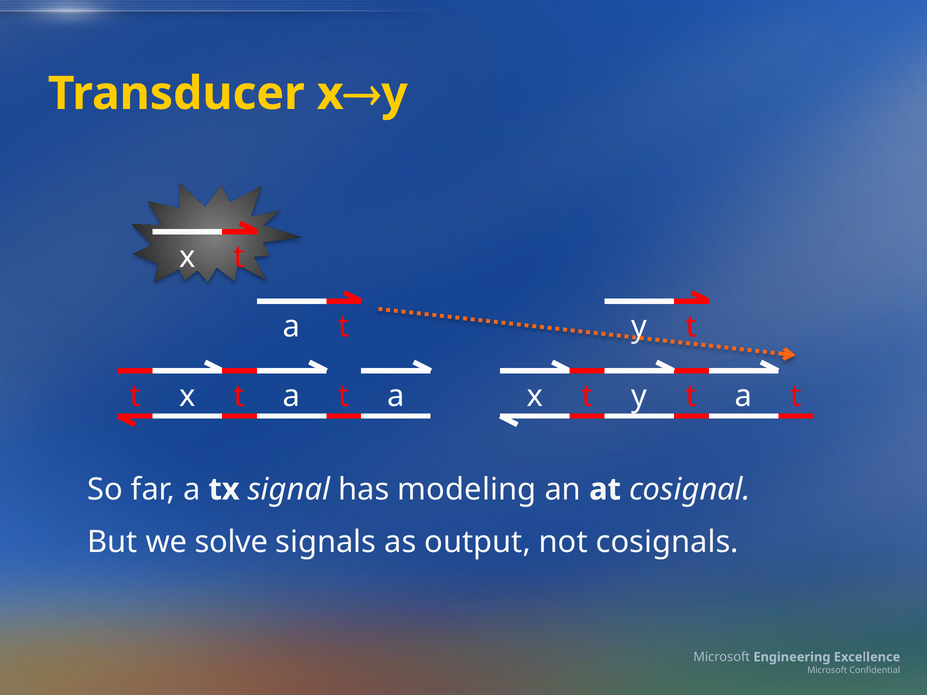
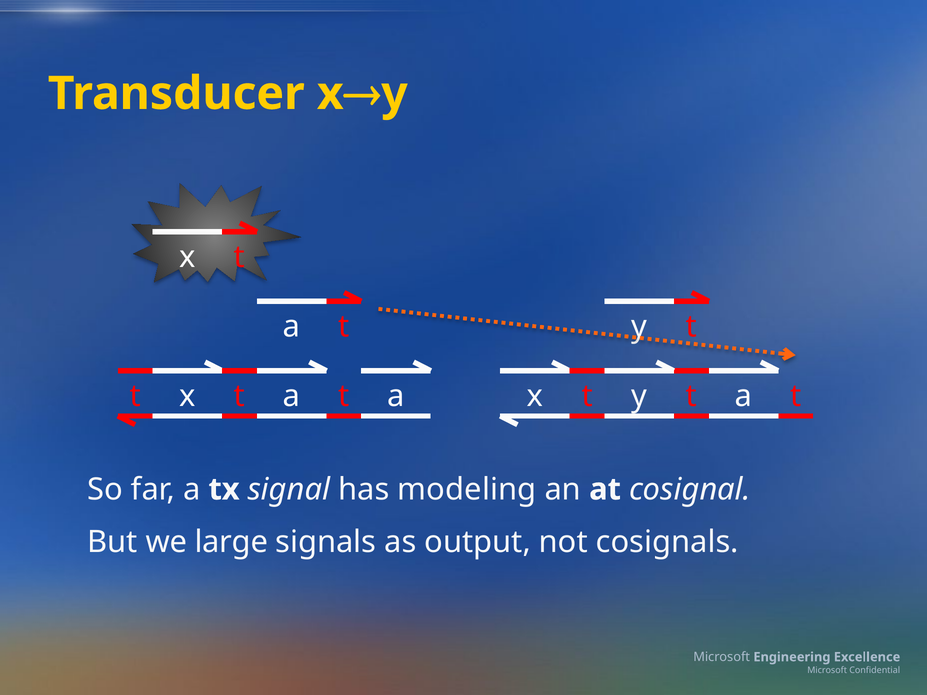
solve: solve -> large (231, 542)
